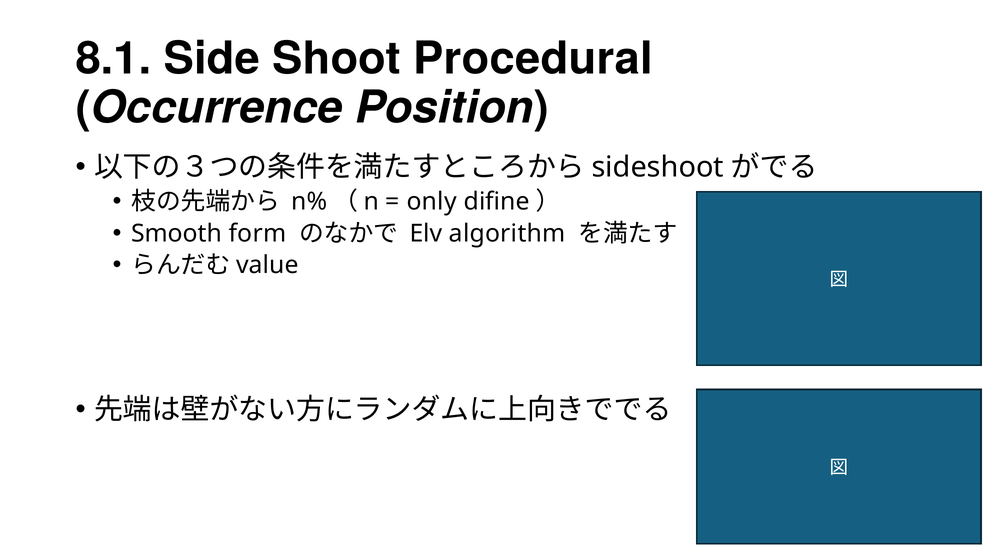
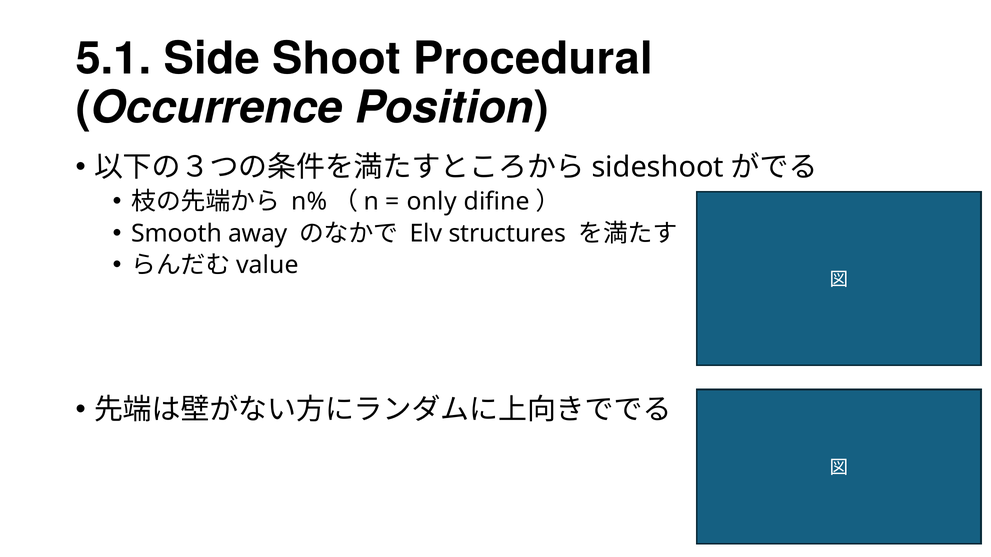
8.1: 8.1 -> 5.1 (113, 59)
form: form -> away (258, 234)
algorithm: algorithm -> structures (507, 234)
